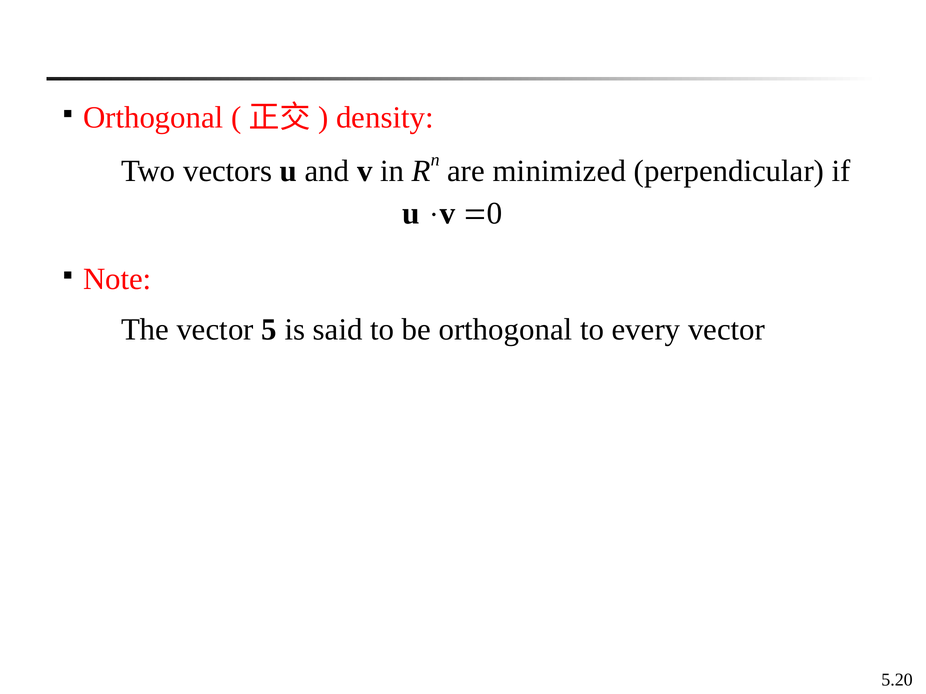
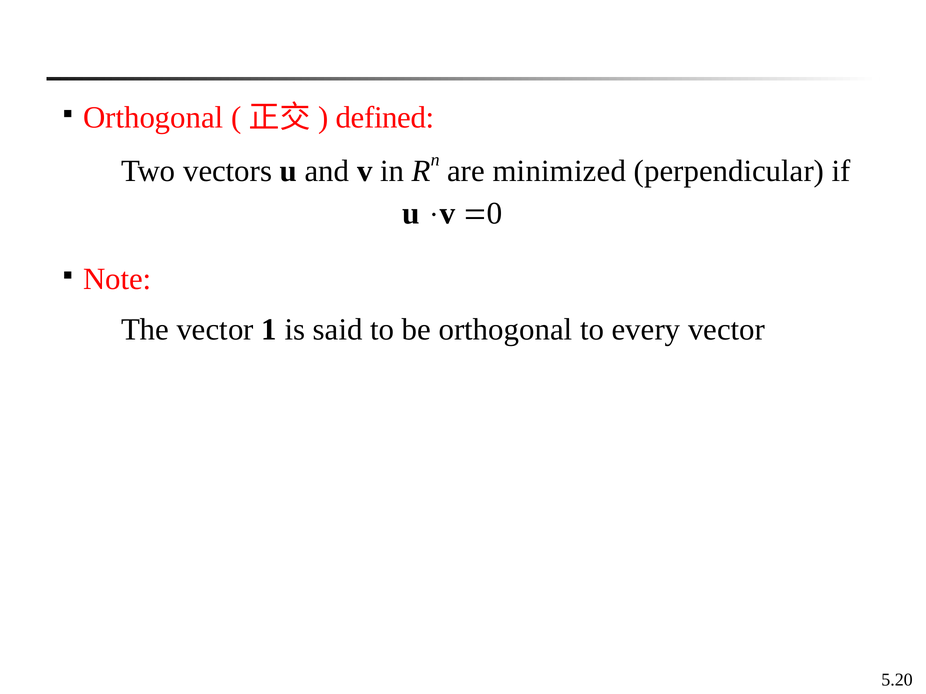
density: density -> defined (385, 118)
5: 5 -> 1 (269, 330)
